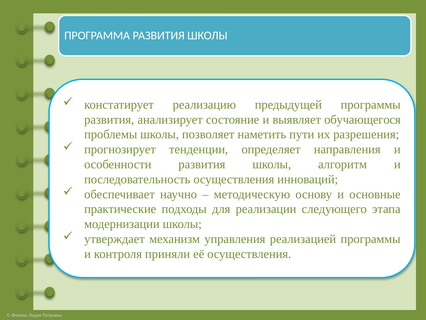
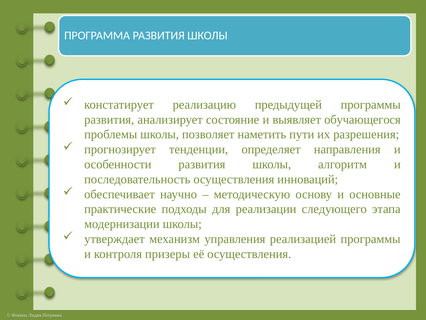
приняли: приняли -> призеры (168, 254)
